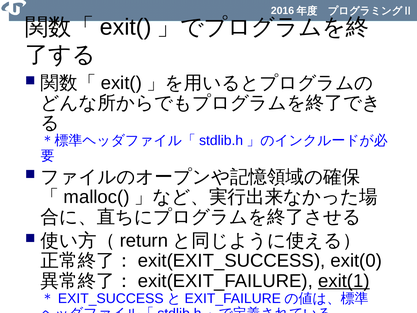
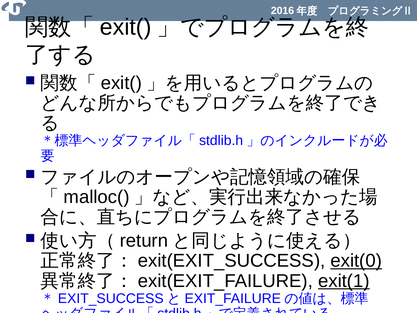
exit(0 underline: none -> present (356, 261)
